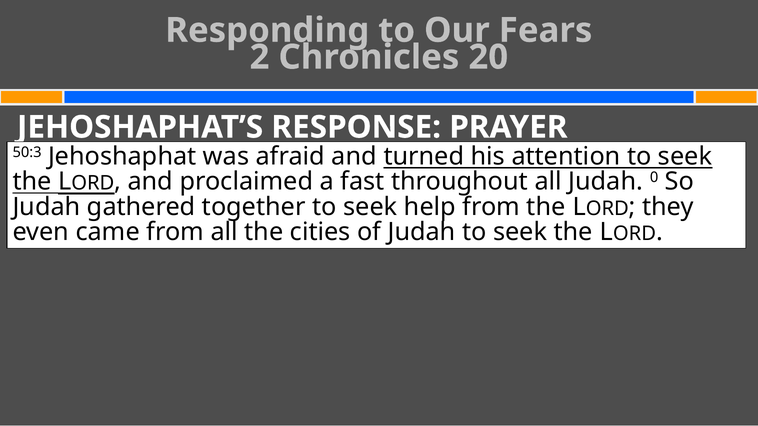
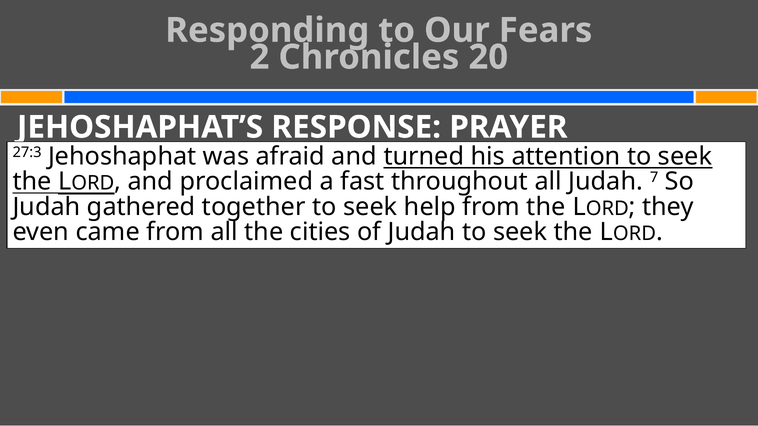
50:3: 50:3 -> 27:3 (27, 152)
0: 0 -> 7 (654, 178)
